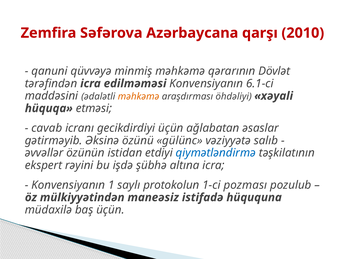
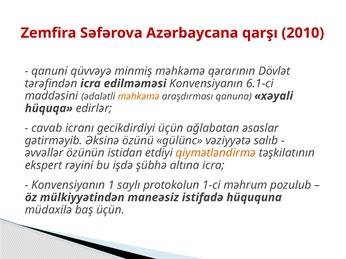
öhdəliyi: öhdəliyi -> qanuna (234, 97)
etməsi: etməsi -> edirlər (94, 109)
qiymətləndirmə colour: blue -> orange (216, 153)
pozması: pozması -> məhrum (245, 185)
